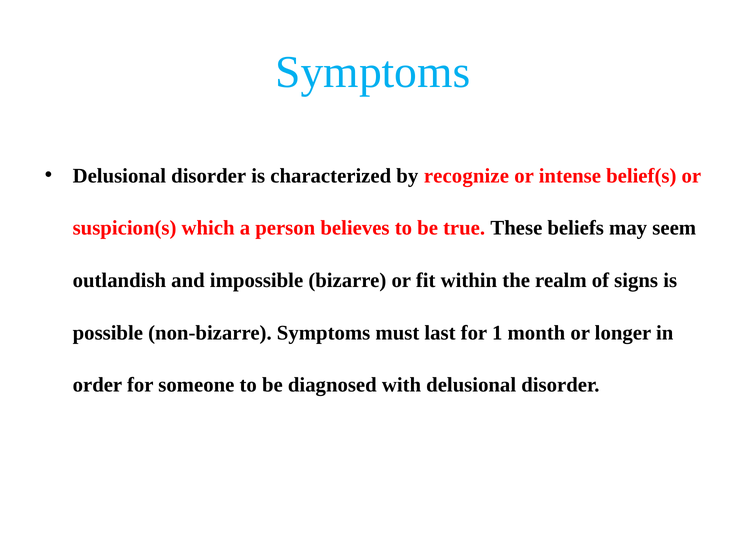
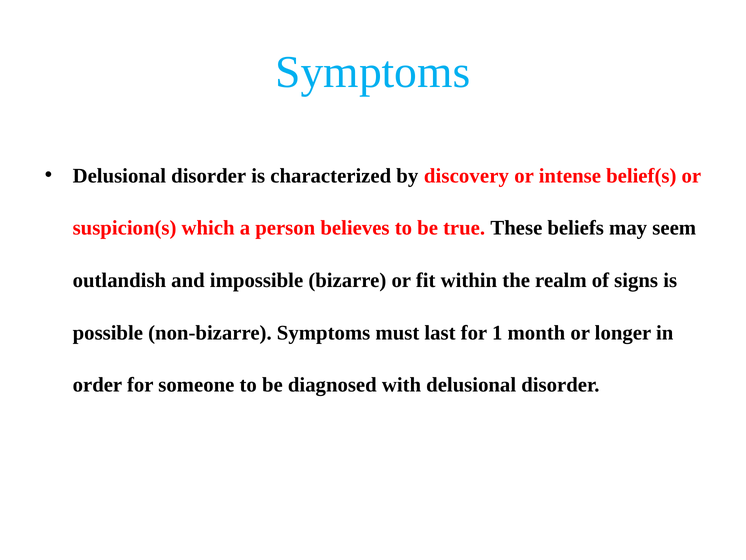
recognize: recognize -> discovery (466, 176)
